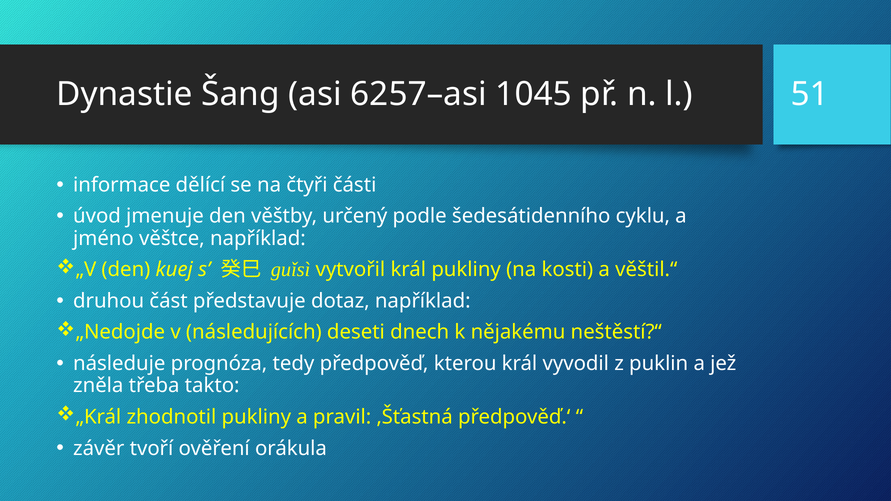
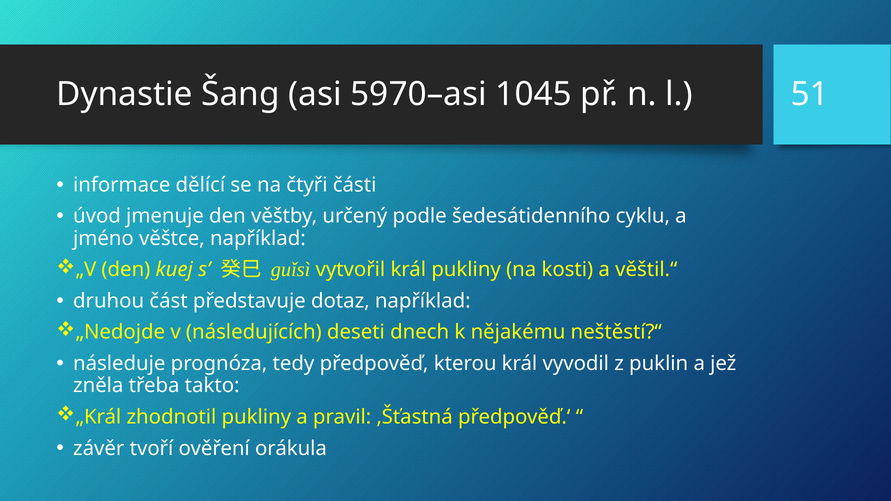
6257–asi: 6257–asi -> 5970–asi (419, 94)
